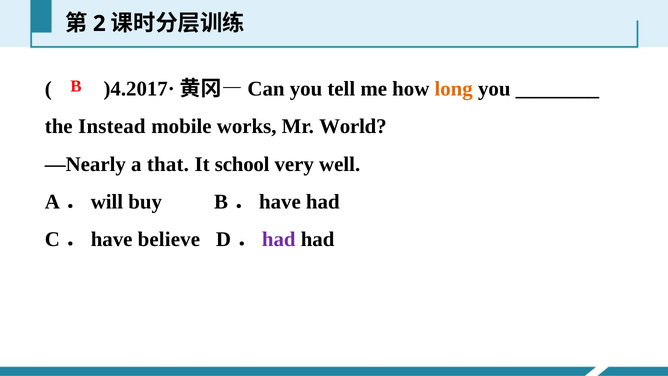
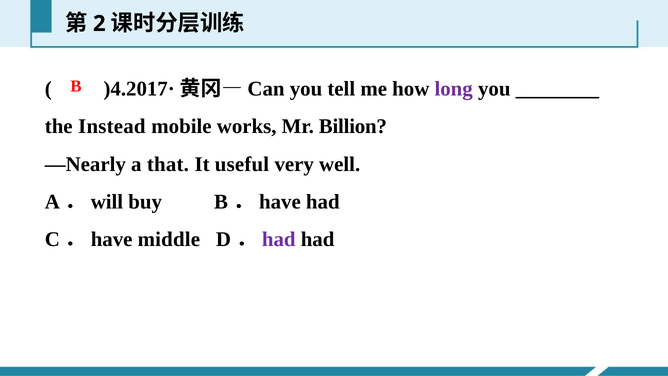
long colour: orange -> purple (454, 89)
World: World -> Billion (353, 126)
school: school -> useful (242, 164)
believe: believe -> middle (169, 239)
